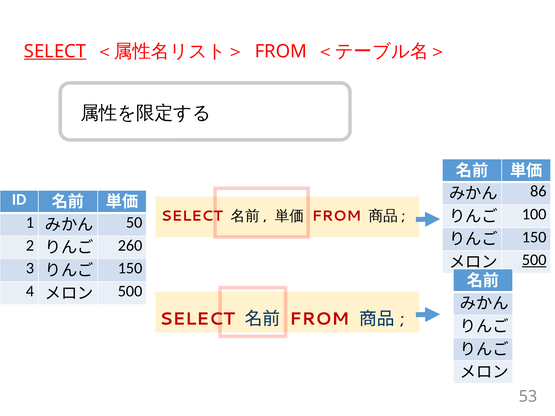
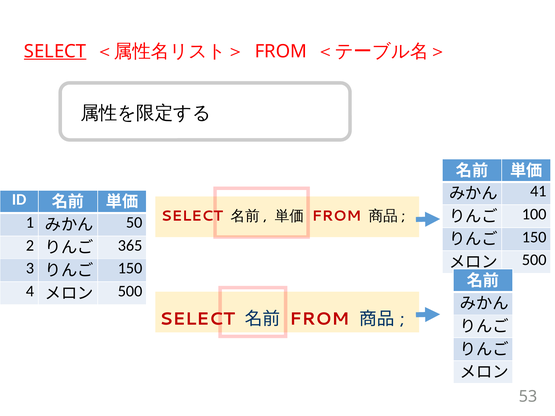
86: 86 -> 41 (538, 191)
260: 260 -> 365 (130, 245)
500 underline: present -> none (534, 260)
